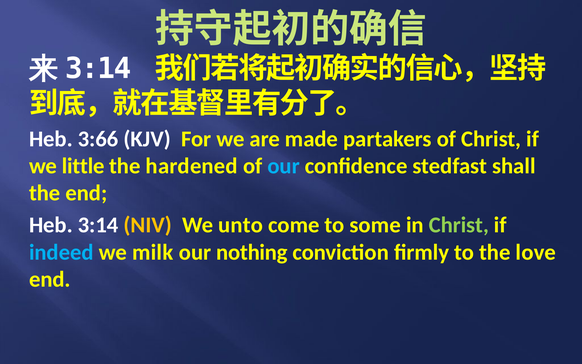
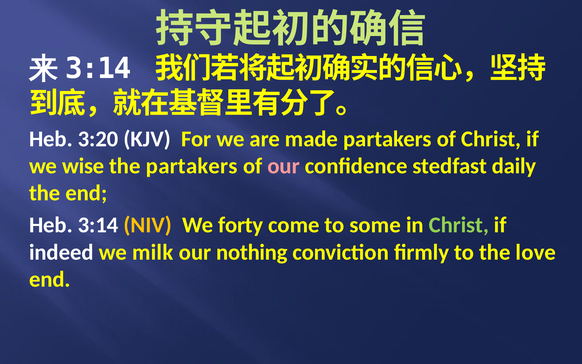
3:66: 3:66 -> 3:20 (98, 139)
little: little -> wise (83, 166)
the hardened: hardened -> partakers (192, 166)
our colour: light blue -> pink (284, 166)
shall: shall -> daily (514, 166)
unto: unto -> forty (241, 225)
indeed colour: light blue -> white (61, 252)
